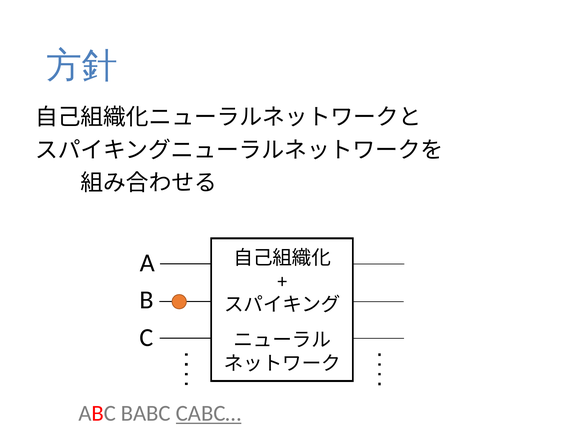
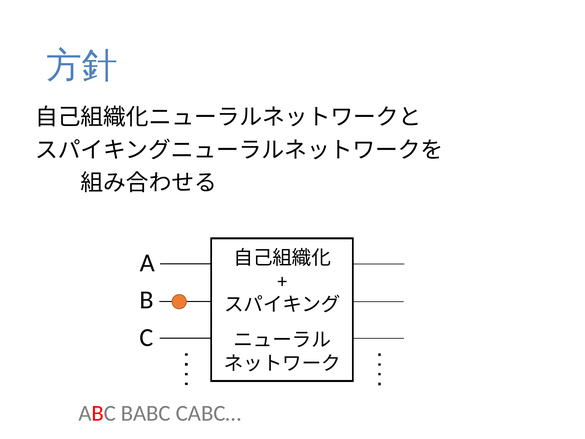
CABC… underline: present -> none (209, 413)
